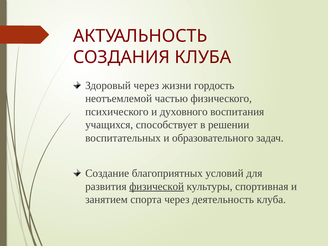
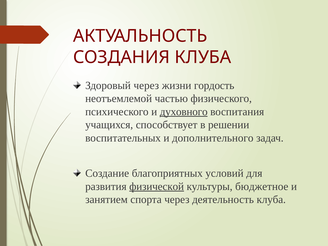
духовного underline: none -> present (184, 112)
образовательного: образовательного -> дополнительного (213, 138)
спортивная: спортивная -> бюджетное (262, 186)
